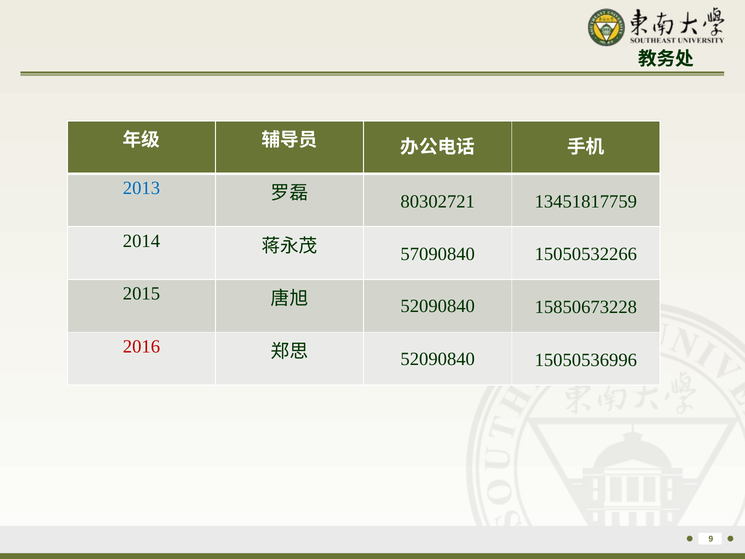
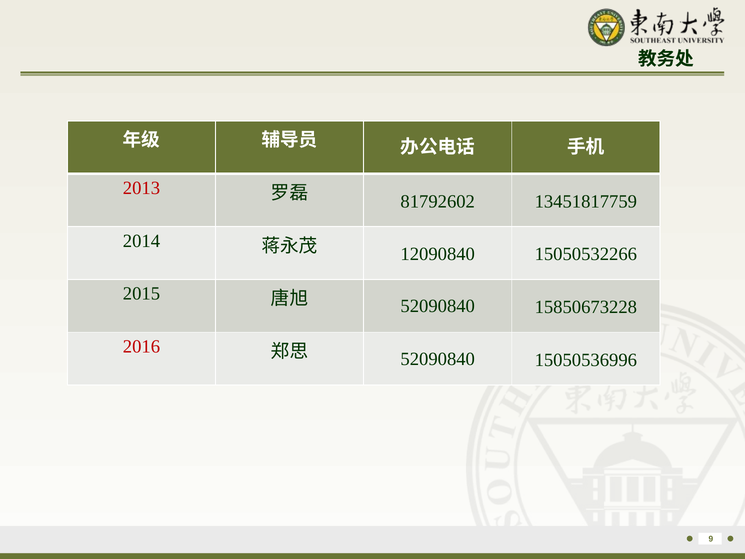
2013 colour: blue -> red (141, 188)
80302721: 80302721 -> 81792602 (438, 201)
57090840: 57090840 -> 12090840 (438, 254)
